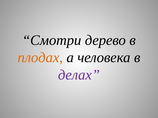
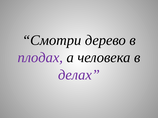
плодах colour: orange -> purple (40, 58)
